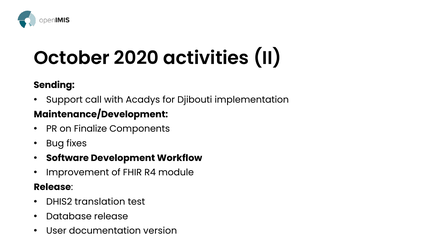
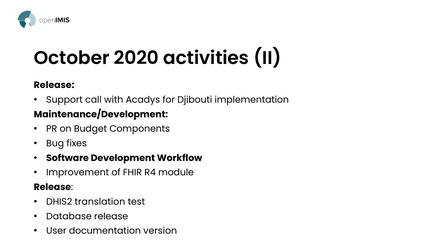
Sending: Sending -> Release (54, 85)
Finalize: Finalize -> Budget (90, 129)
